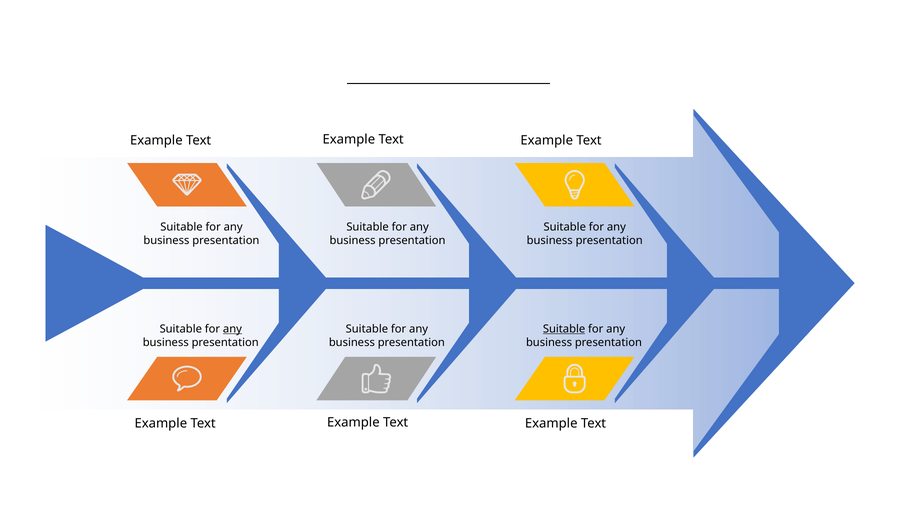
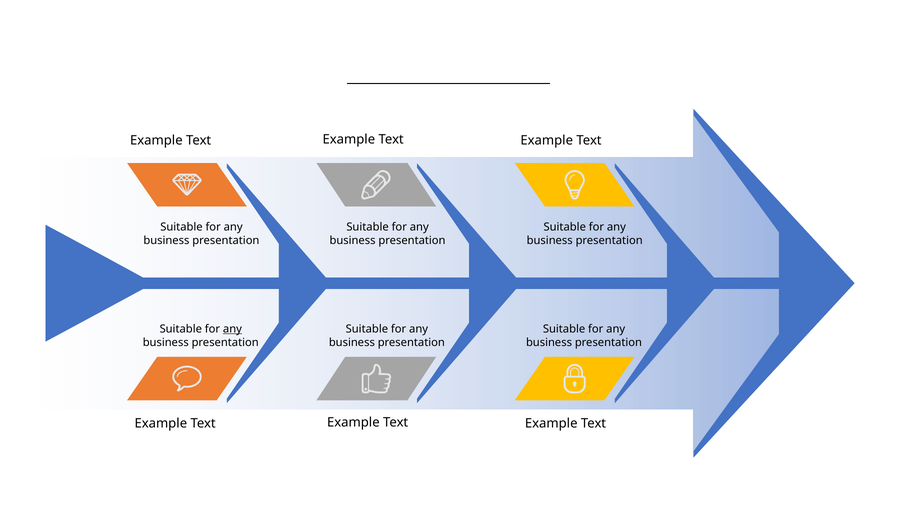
Suitable underline: present -> none (564, 329)
